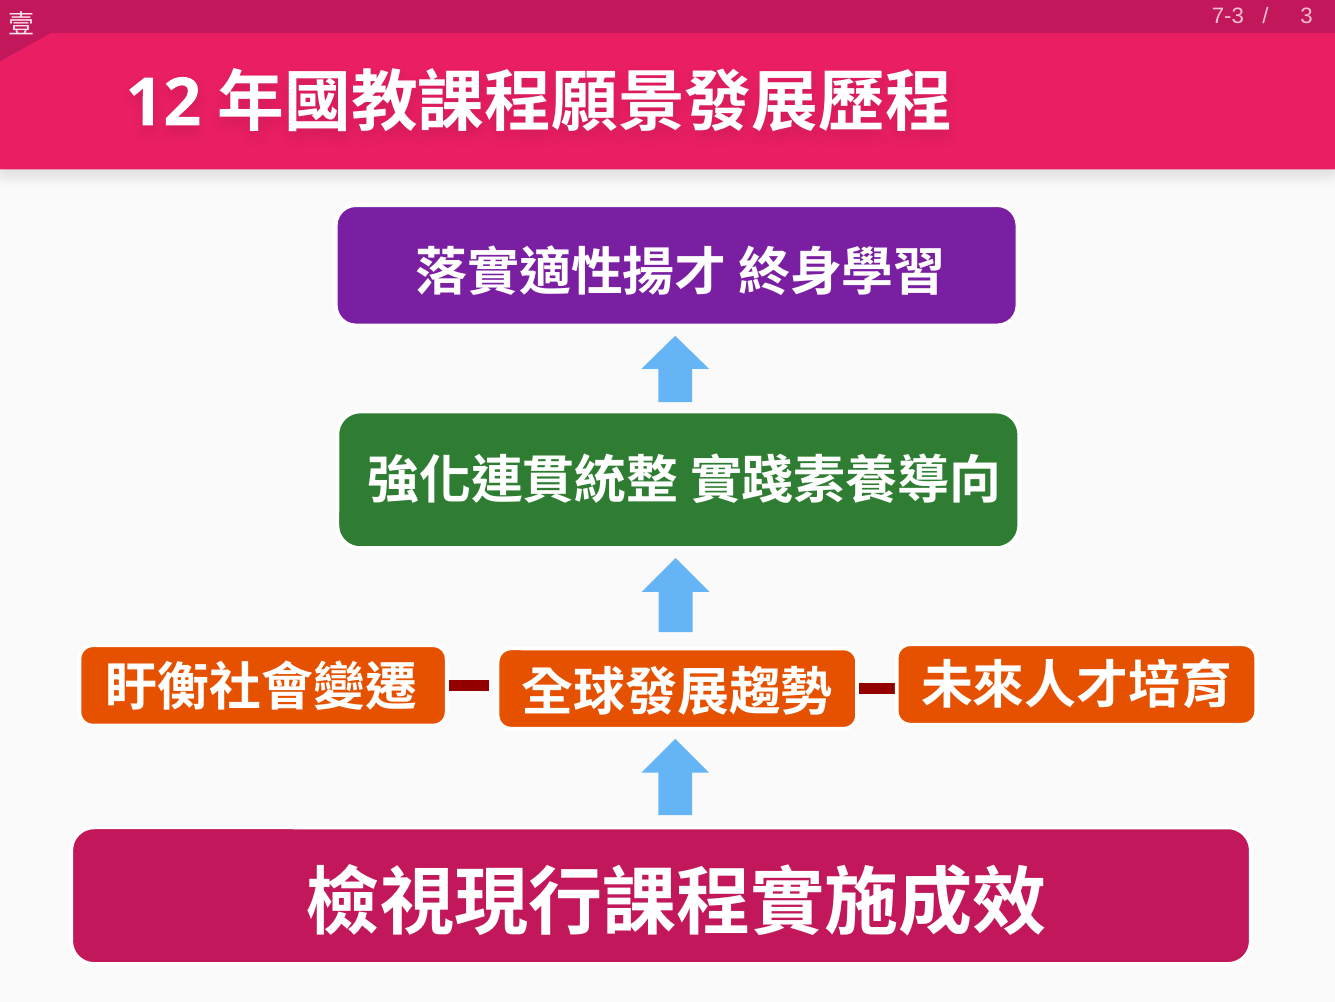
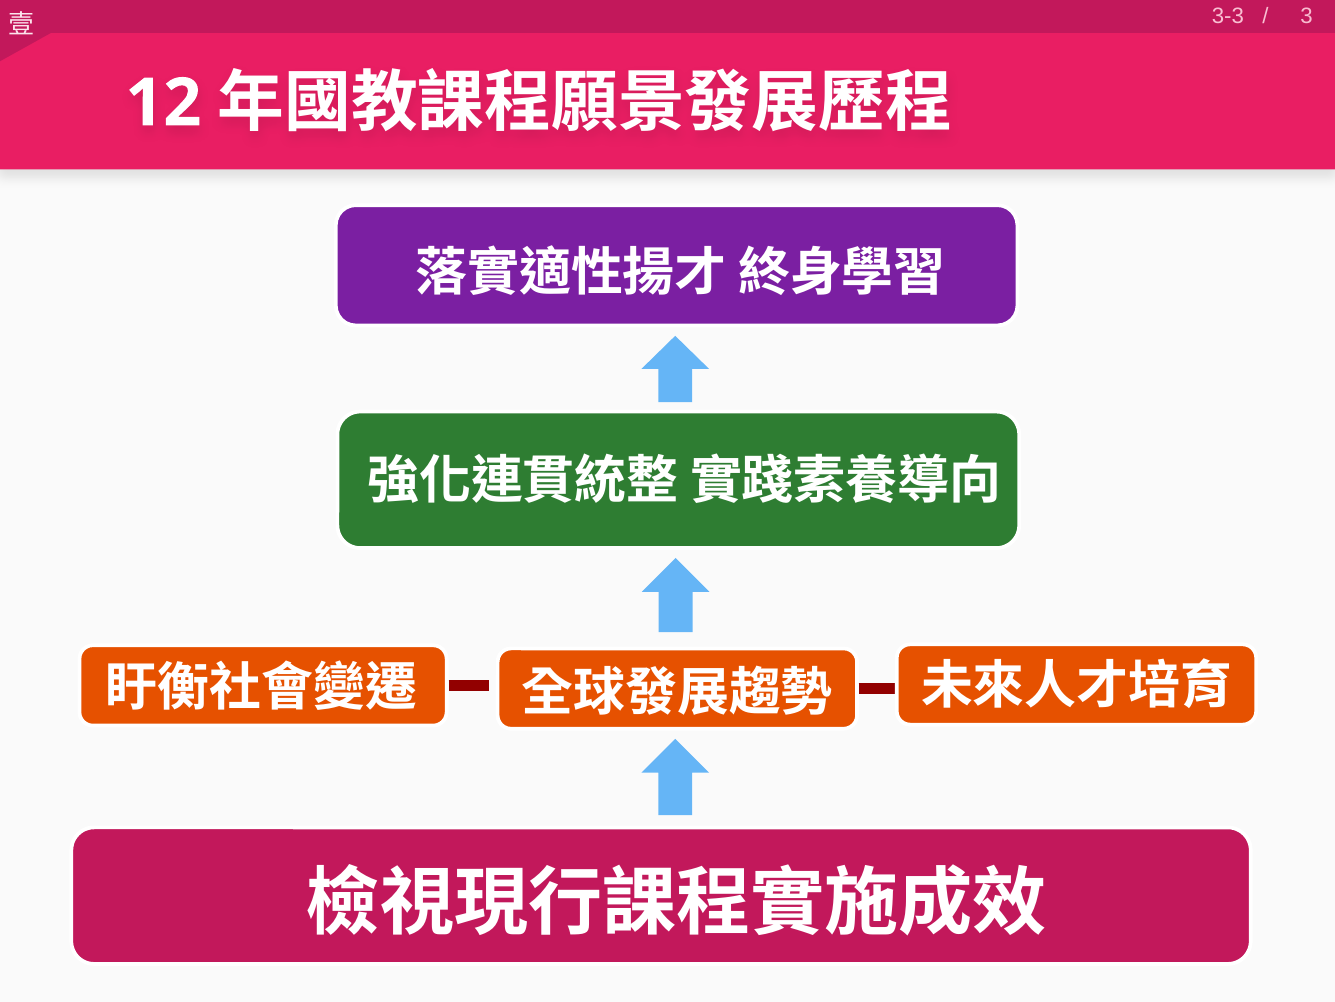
7-3: 7-3 -> 3-3 (1228, 16)
